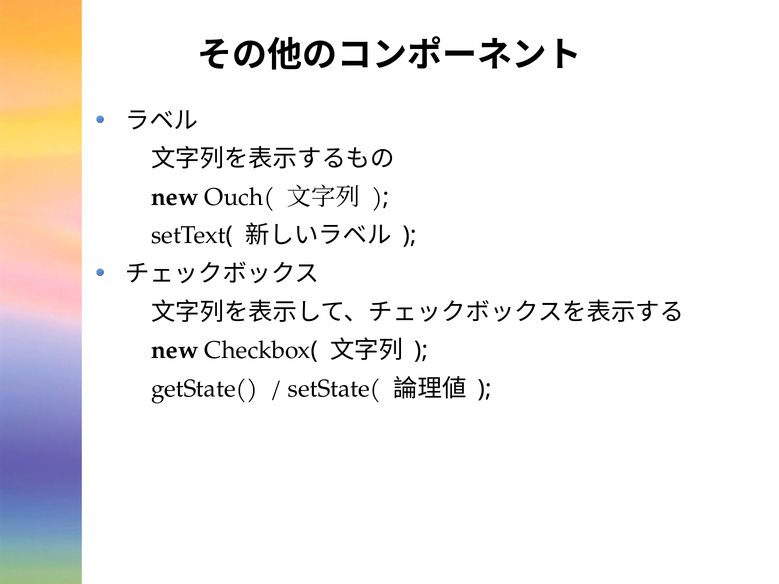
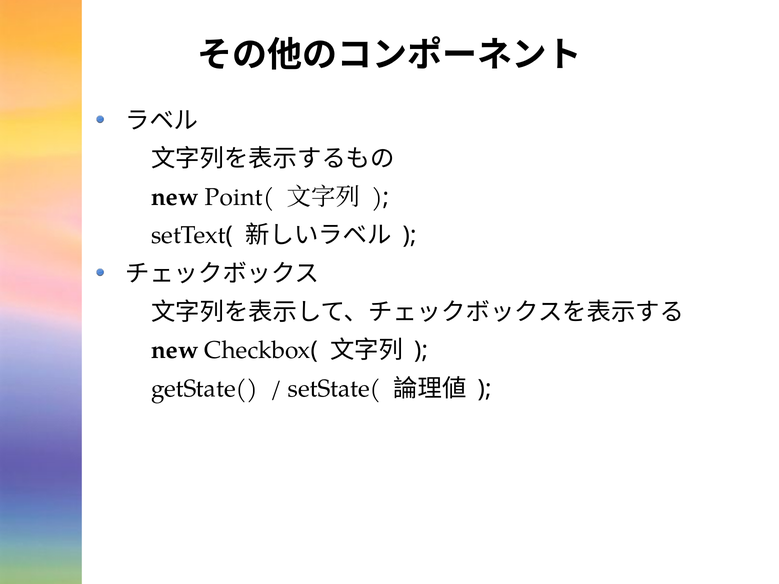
Ouch(: Ouch( -> Point( (240, 197)
